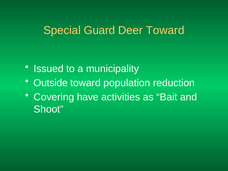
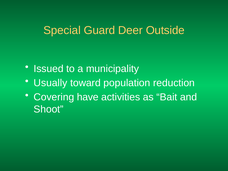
Deer Toward: Toward -> Outside (165, 30)
Outside: Outside -> Usually (50, 83)
